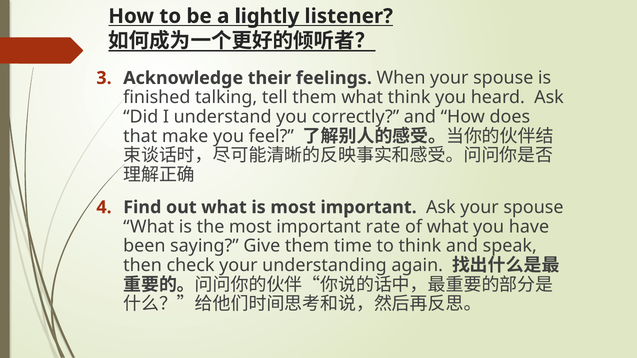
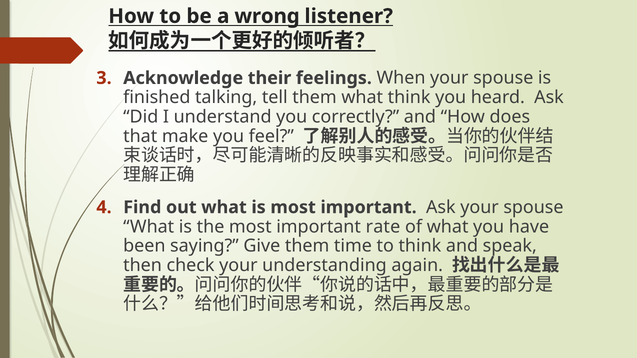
lightly: lightly -> wrong (267, 16)
